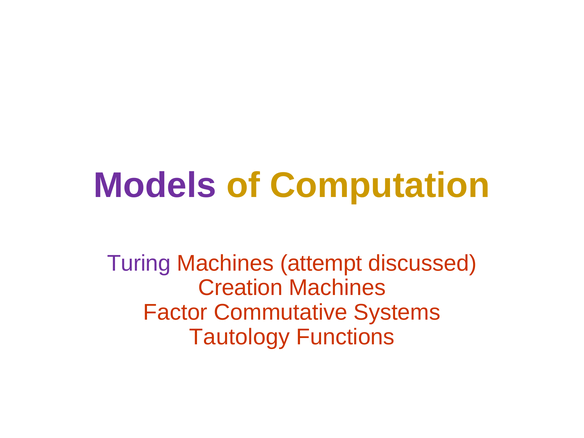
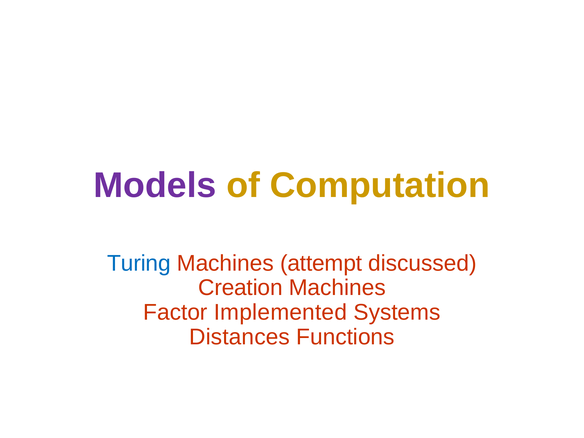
Turing colour: purple -> blue (139, 263)
Commutative: Commutative -> Implemented (280, 312)
Tautology: Tautology -> Distances (240, 337)
